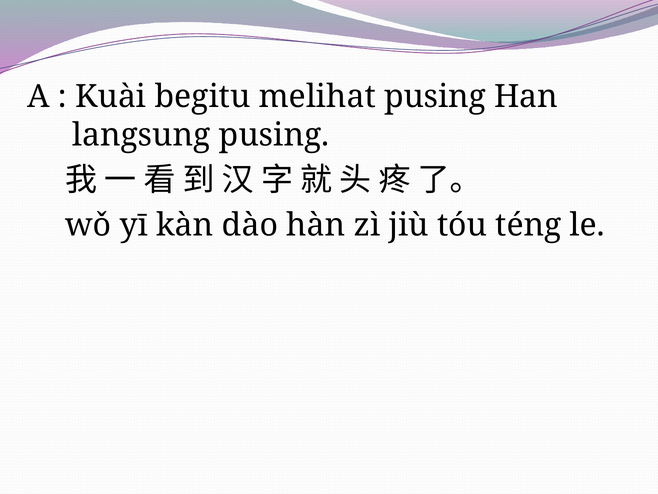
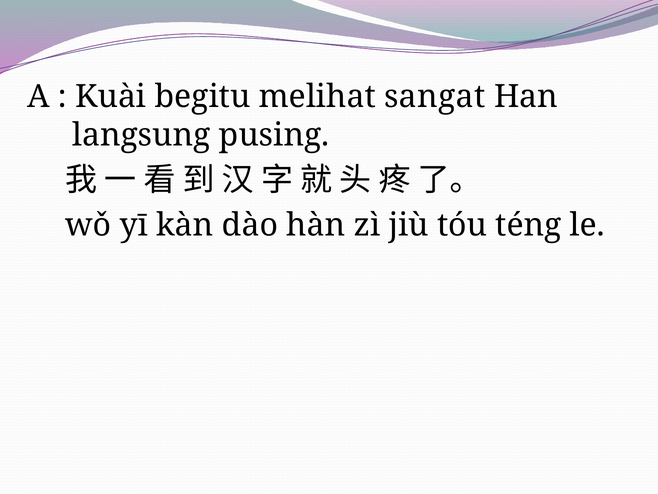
melihat pusing: pusing -> sangat (435, 97)
